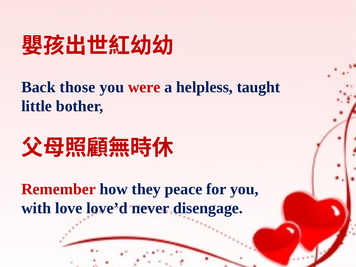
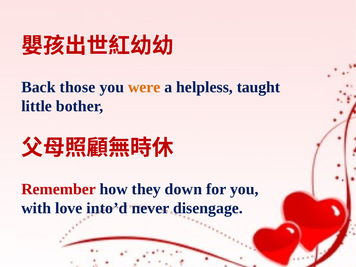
were colour: red -> orange (144, 87)
peace: peace -> down (183, 189)
love’d: love’d -> into’d (107, 208)
